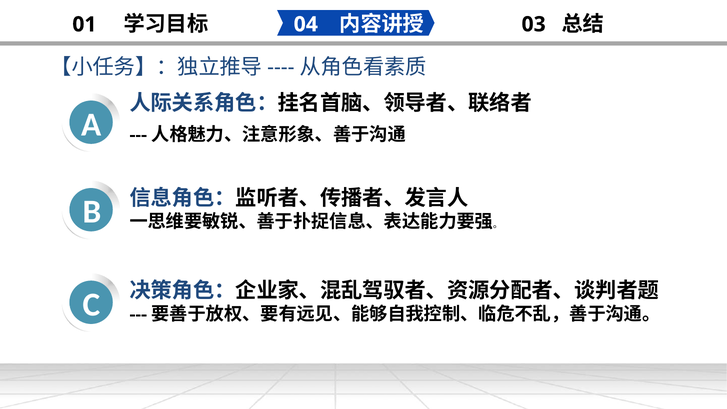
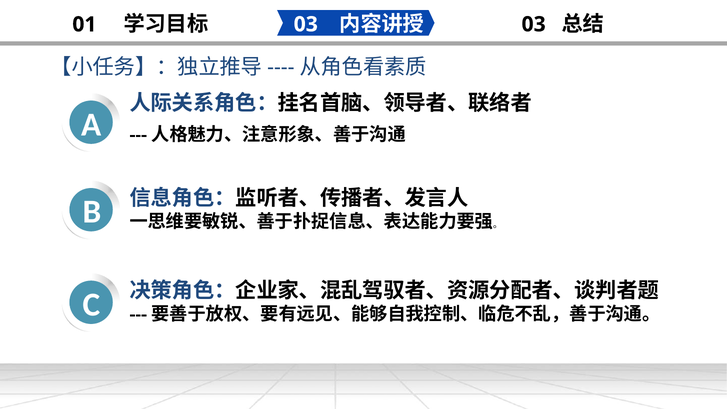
04: 04 -> 03 (306, 24)
